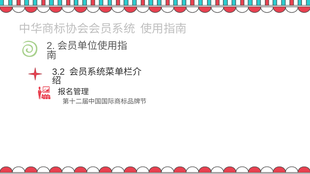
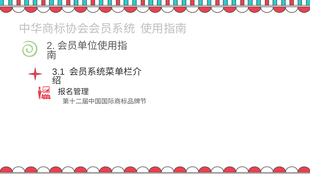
3.2: 3.2 -> 3.1 (58, 72)
